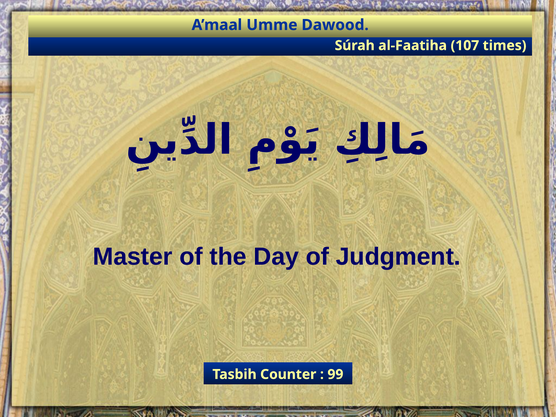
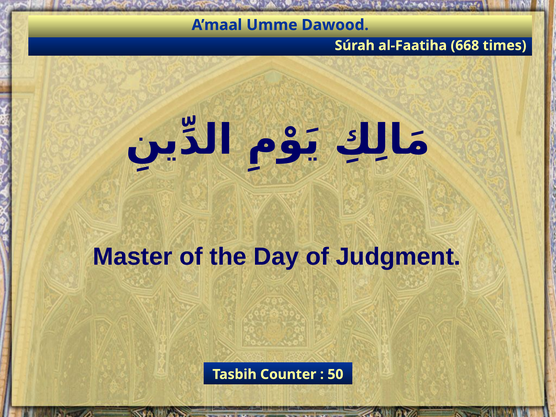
107: 107 -> 668 (465, 46)
99: 99 -> 50 (335, 374)
